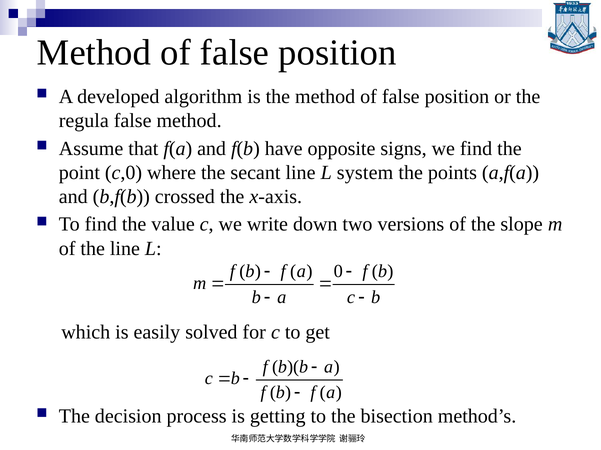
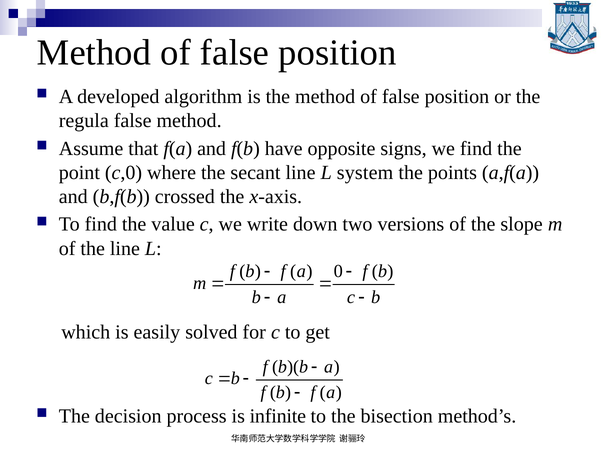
getting: getting -> infinite (278, 417)
